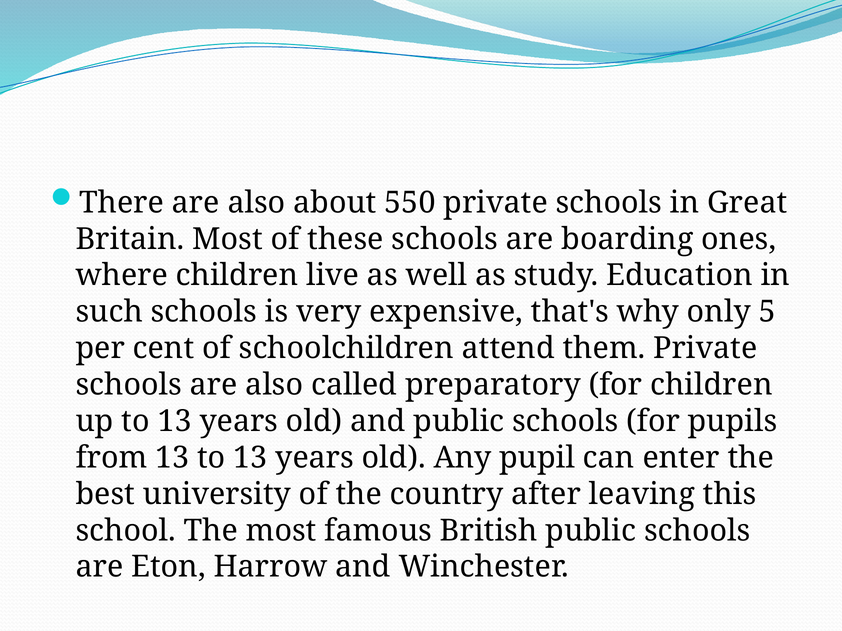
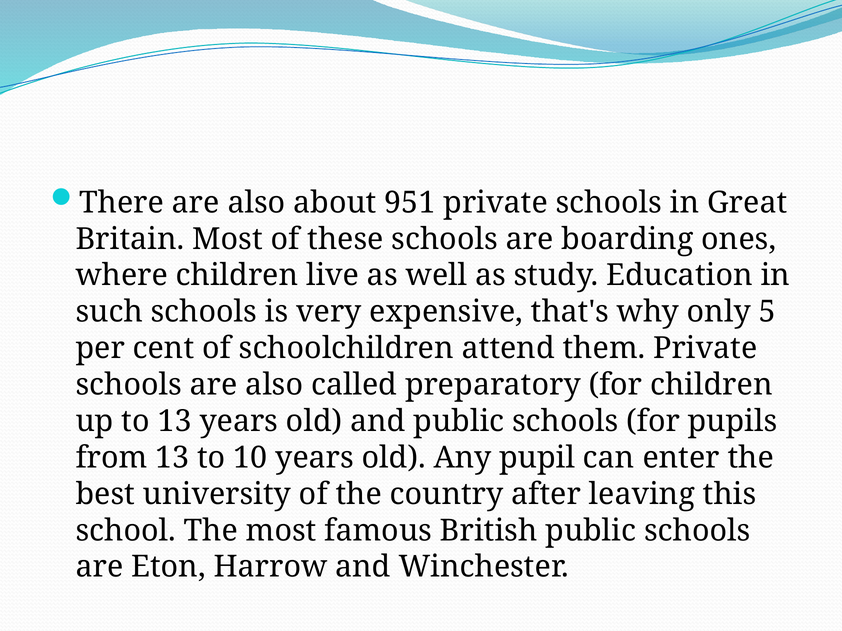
550: 550 -> 951 (410, 203)
13 to 13: 13 -> 10 (250, 458)
